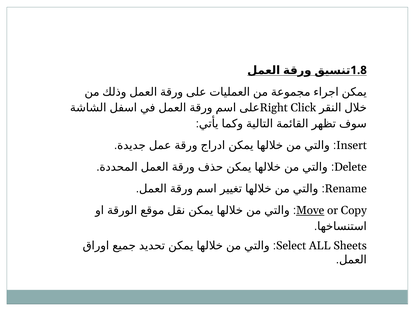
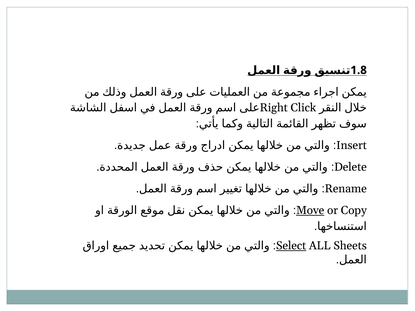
Select underline: none -> present (291, 246)
